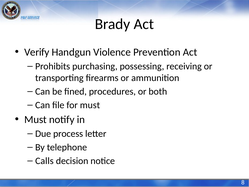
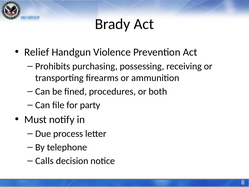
Verify: Verify -> Relief (37, 52)
for must: must -> party (90, 105)
